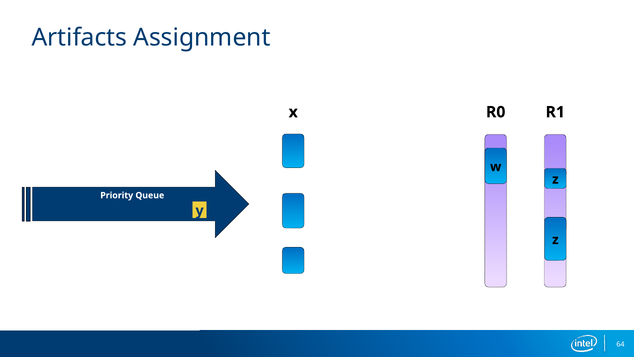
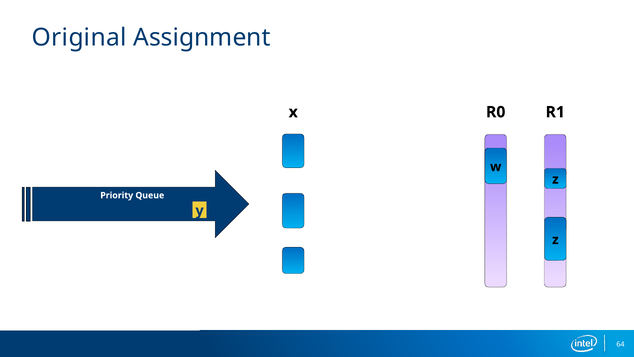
Artifacts: Artifacts -> Original (79, 38)
